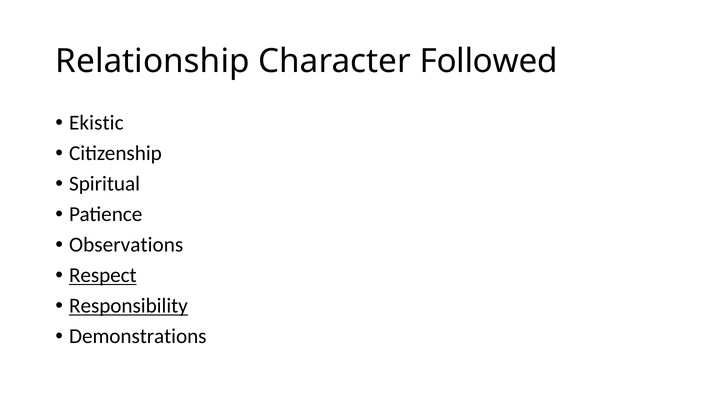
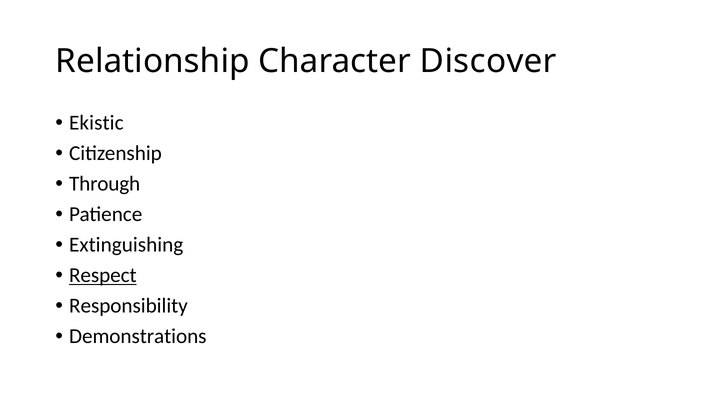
Followed: Followed -> Discover (488, 61)
Spiritual: Spiritual -> Through (105, 184)
Observations: Observations -> Extinguishing (126, 245)
Responsibility underline: present -> none (128, 306)
